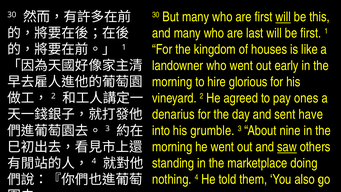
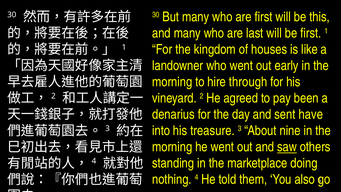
will underline: present -> none (283, 17)
glorious: glorious -> through (248, 82)
ones: ones -> been (306, 98)
grumble: grumble -> treasure (212, 131)
